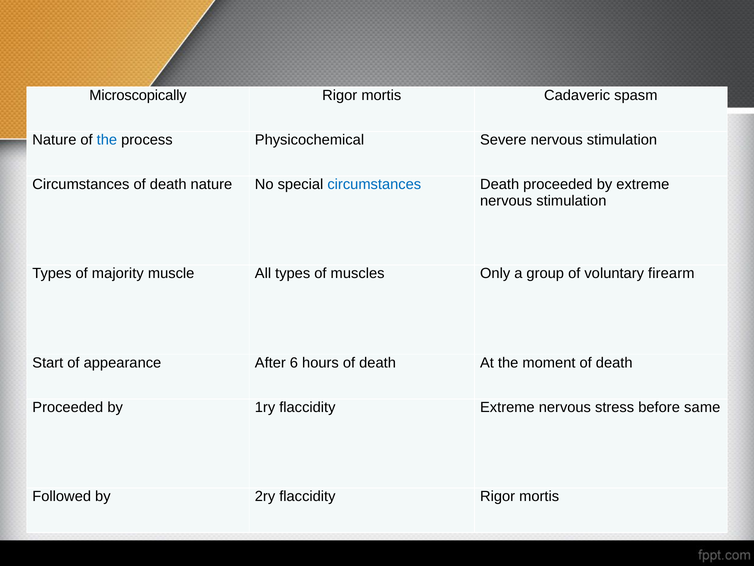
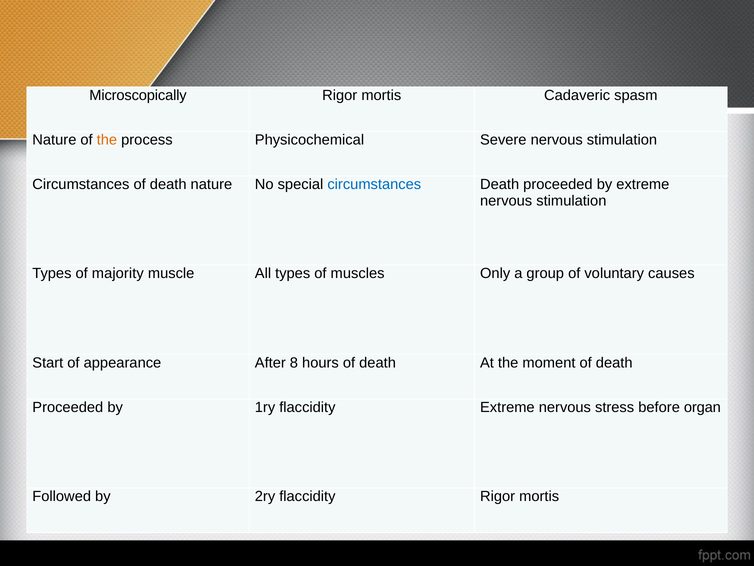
the colour: blue -> orange (107, 140)
firearm: firearm -> causes (671, 273)
6: 6 -> 8 (294, 362)
same: same -> organ (702, 407)
